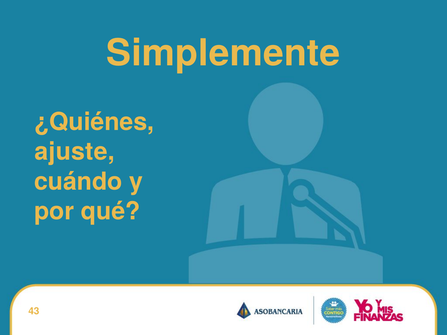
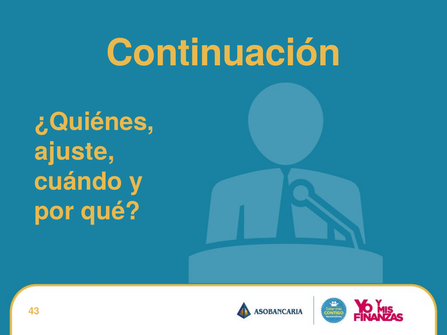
Simplemente: Simplemente -> Continuación (224, 53)
